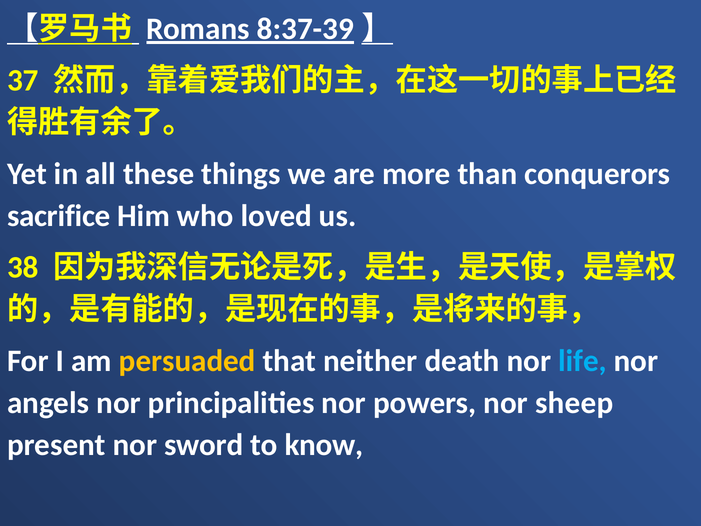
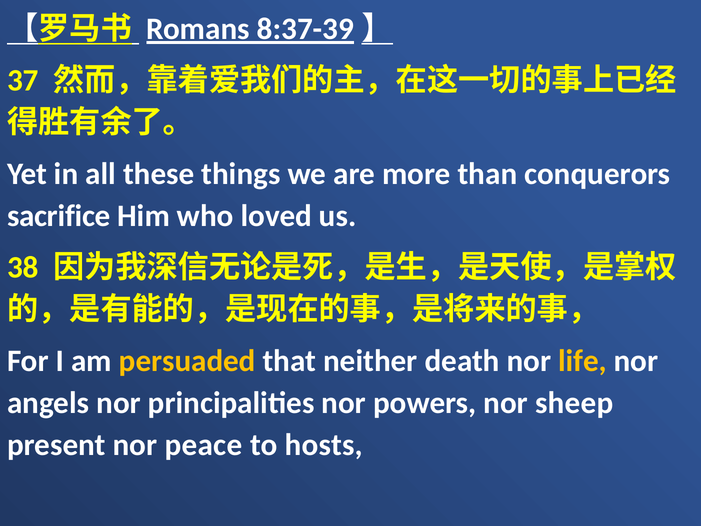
life colour: light blue -> yellow (582, 361)
sword: sword -> peace (203, 445)
know: know -> hosts (324, 445)
